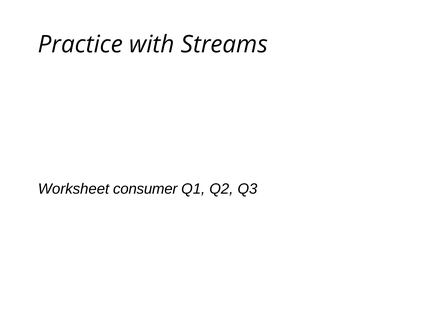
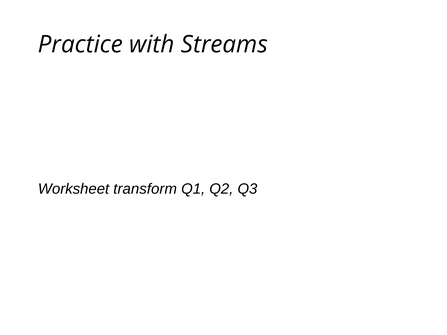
consumer: consumer -> transform (145, 189)
